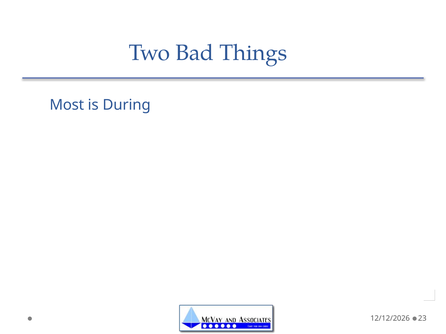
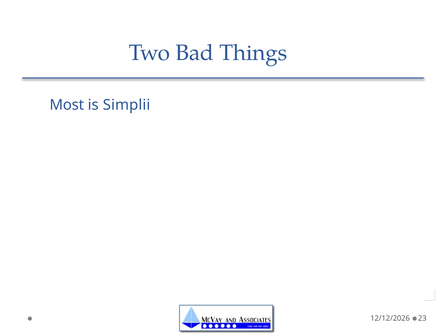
During: During -> Simplii (127, 105)
